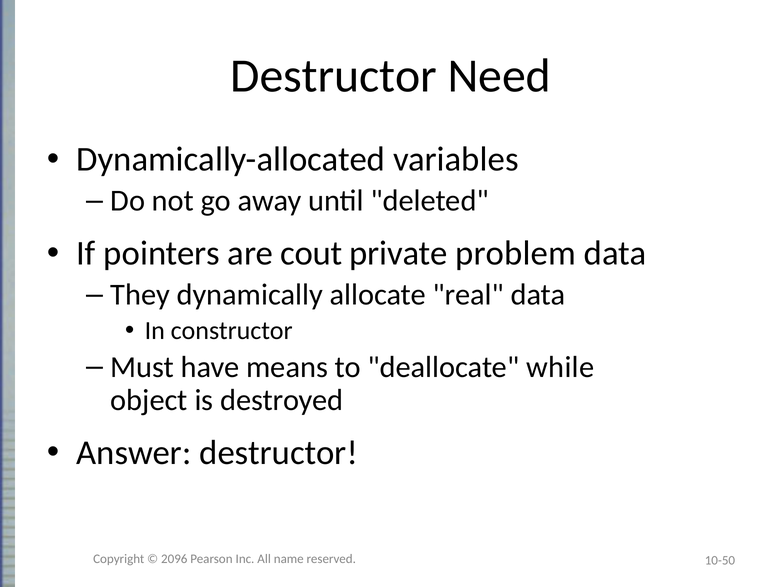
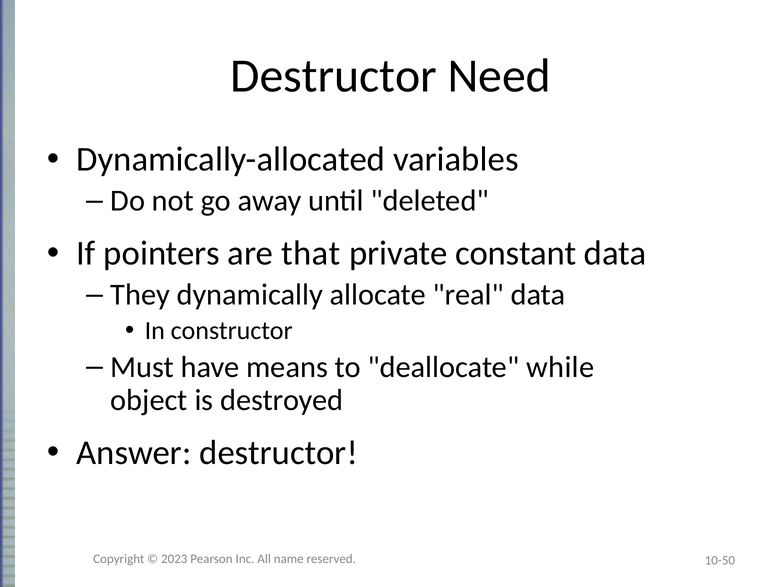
cout: cout -> that (311, 253)
problem: problem -> constant (516, 253)
2096: 2096 -> 2023 (174, 559)
